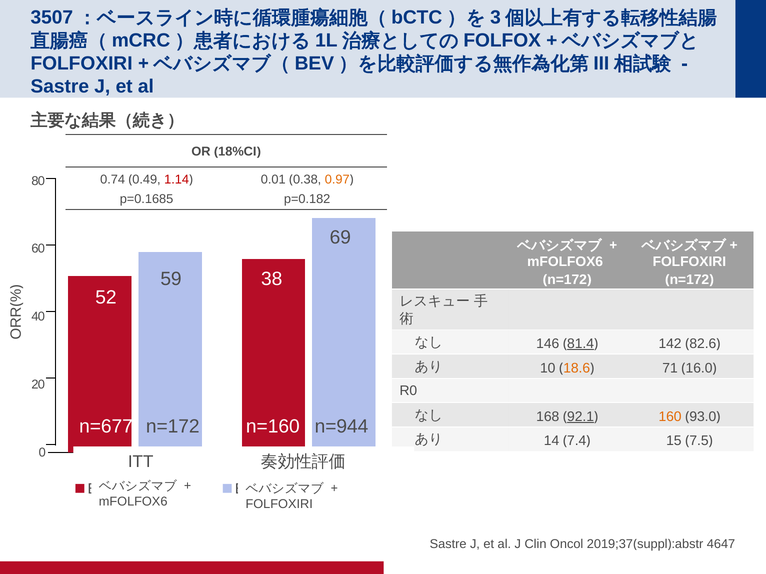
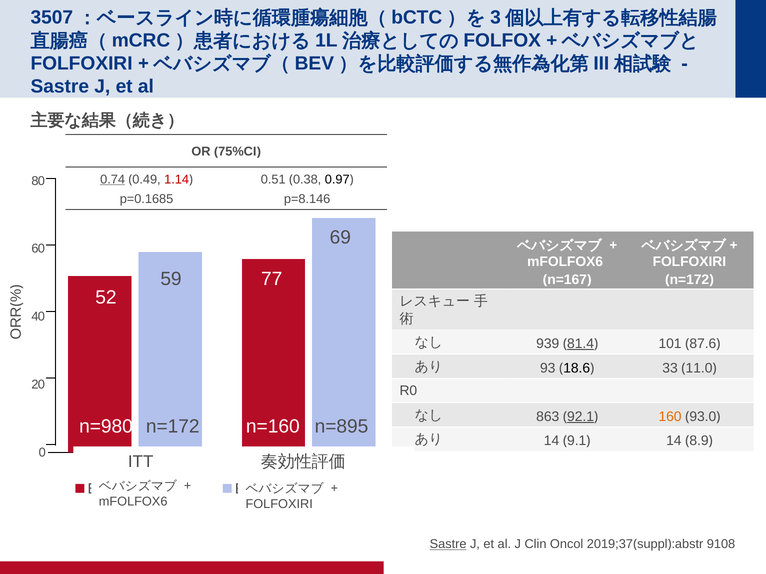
18%CI: 18%CI -> 75%CI (237, 152)
0.74 underline: none -> present (113, 180)
0.01: 0.01 -> 0.51 (273, 180)
0.97 colour: orange -> black (337, 180)
p=0.182: p=0.182 -> p=8.146 (307, 199)
38: 38 -> 77 (272, 279)
n=172: n=172 -> n=167 (567, 280)
146: 146 -> 939 (548, 344)
142: 142 -> 101 (670, 344)
82.6: 82.6 -> 87.6 (703, 344)
10: 10 -> 93 (548, 368)
18.6 colour: orange -> black (577, 368)
71: 71 -> 33 (670, 368)
16.0: 16.0 -> 11.0 (699, 368)
168: 168 -> 863 (548, 417)
n=677: n=677 -> n=980 (106, 427)
n=944: n=944 -> n=895 (341, 427)
7.4: 7.4 -> 9.1 (577, 441)
15: 15 -> 14 (674, 441)
7.5: 7.5 -> 8.9 (699, 441)
Sastre underline: none -> present (448, 545)
4647: 4647 -> 9108 (721, 545)
